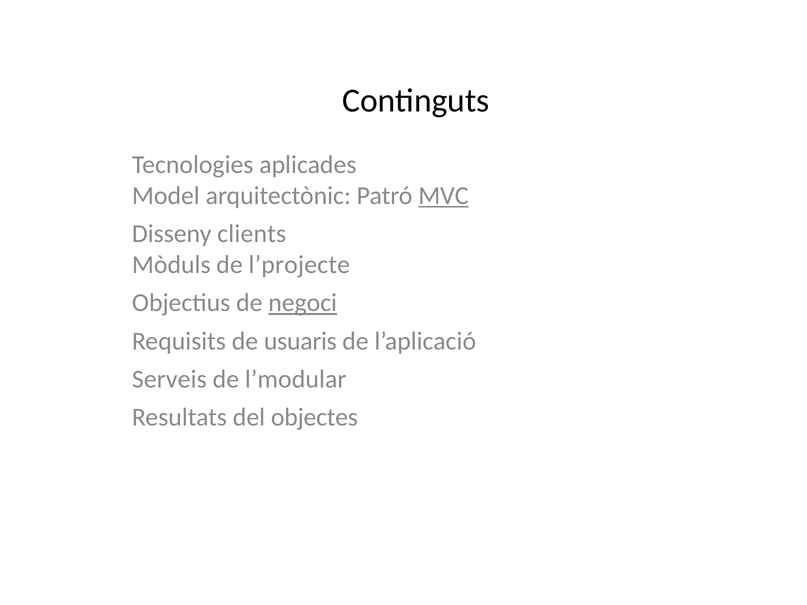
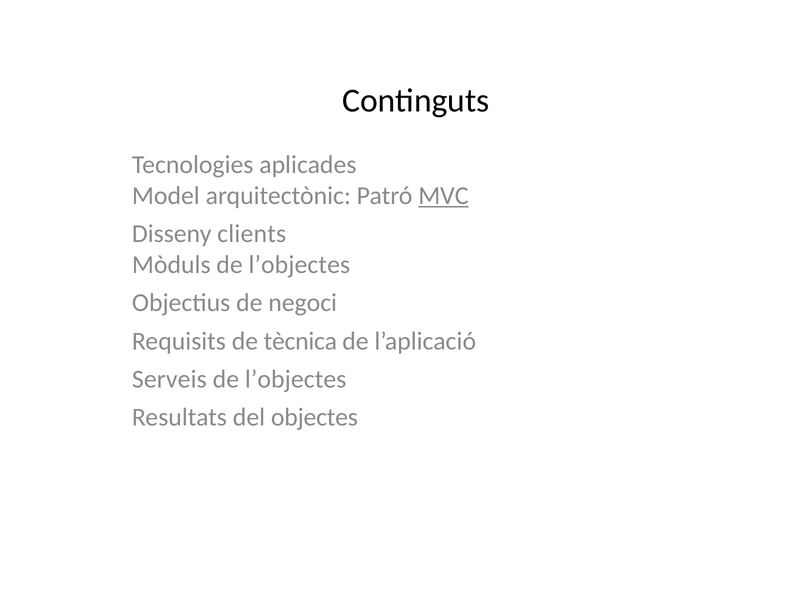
Mòduls de l’projecte: l’projecte -> l’objectes (299, 265)
negoci underline: present -> none (303, 303)
usuaris: usuaris -> tècnica (300, 341)
l’modular: l’modular -> l’objectes (296, 379)
